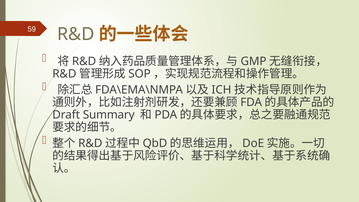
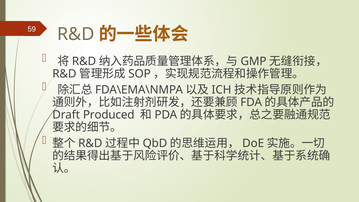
Summary: Summary -> Produced (109, 115)
